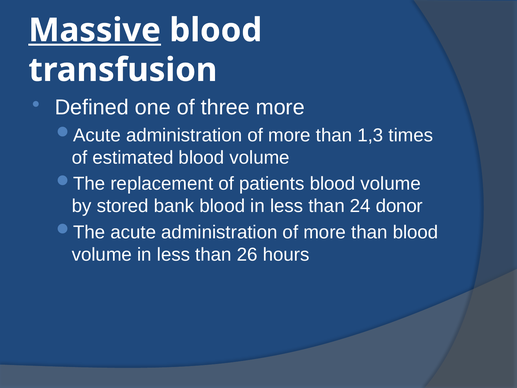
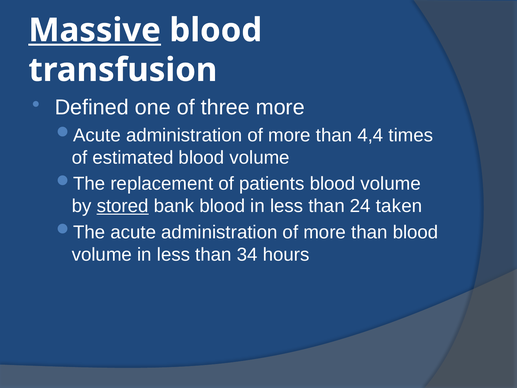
1,3: 1,3 -> 4,4 (370, 135)
stored underline: none -> present (123, 206)
donor: donor -> taken (399, 206)
26: 26 -> 34 (247, 254)
